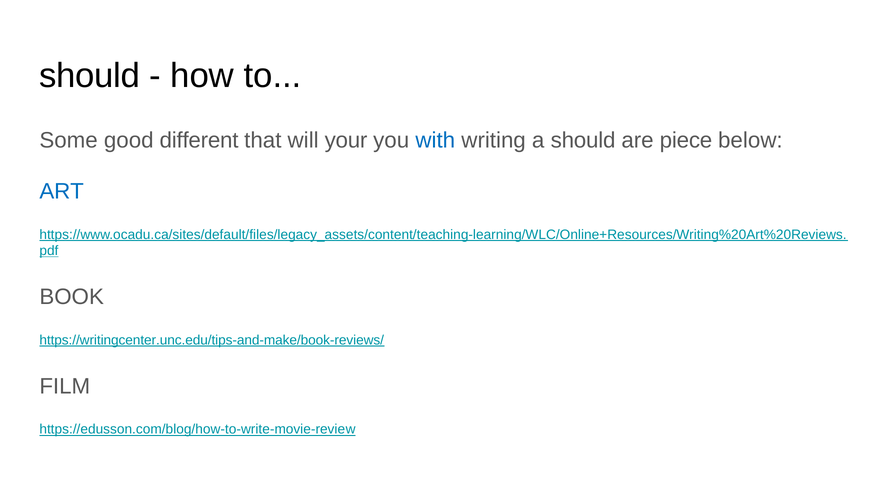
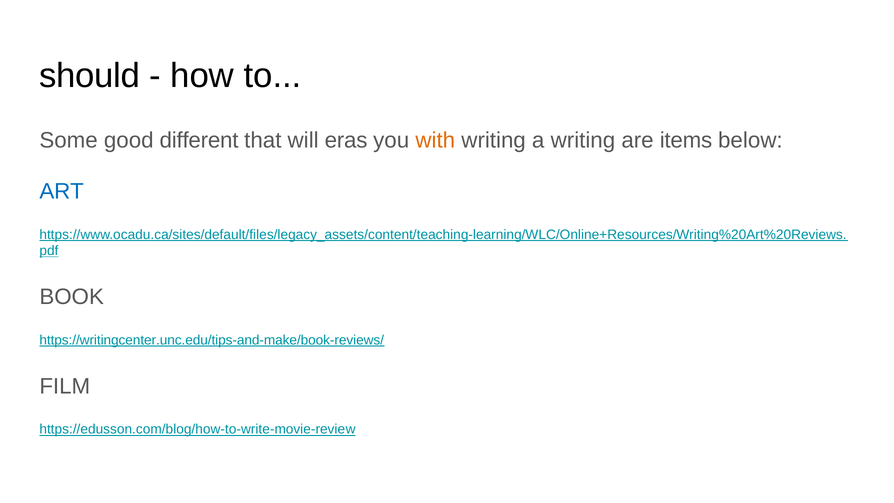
your: your -> eras (346, 141)
with colour: blue -> orange (435, 141)
a should: should -> writing (583, 141)
piece: piece -> items (686, 141)
